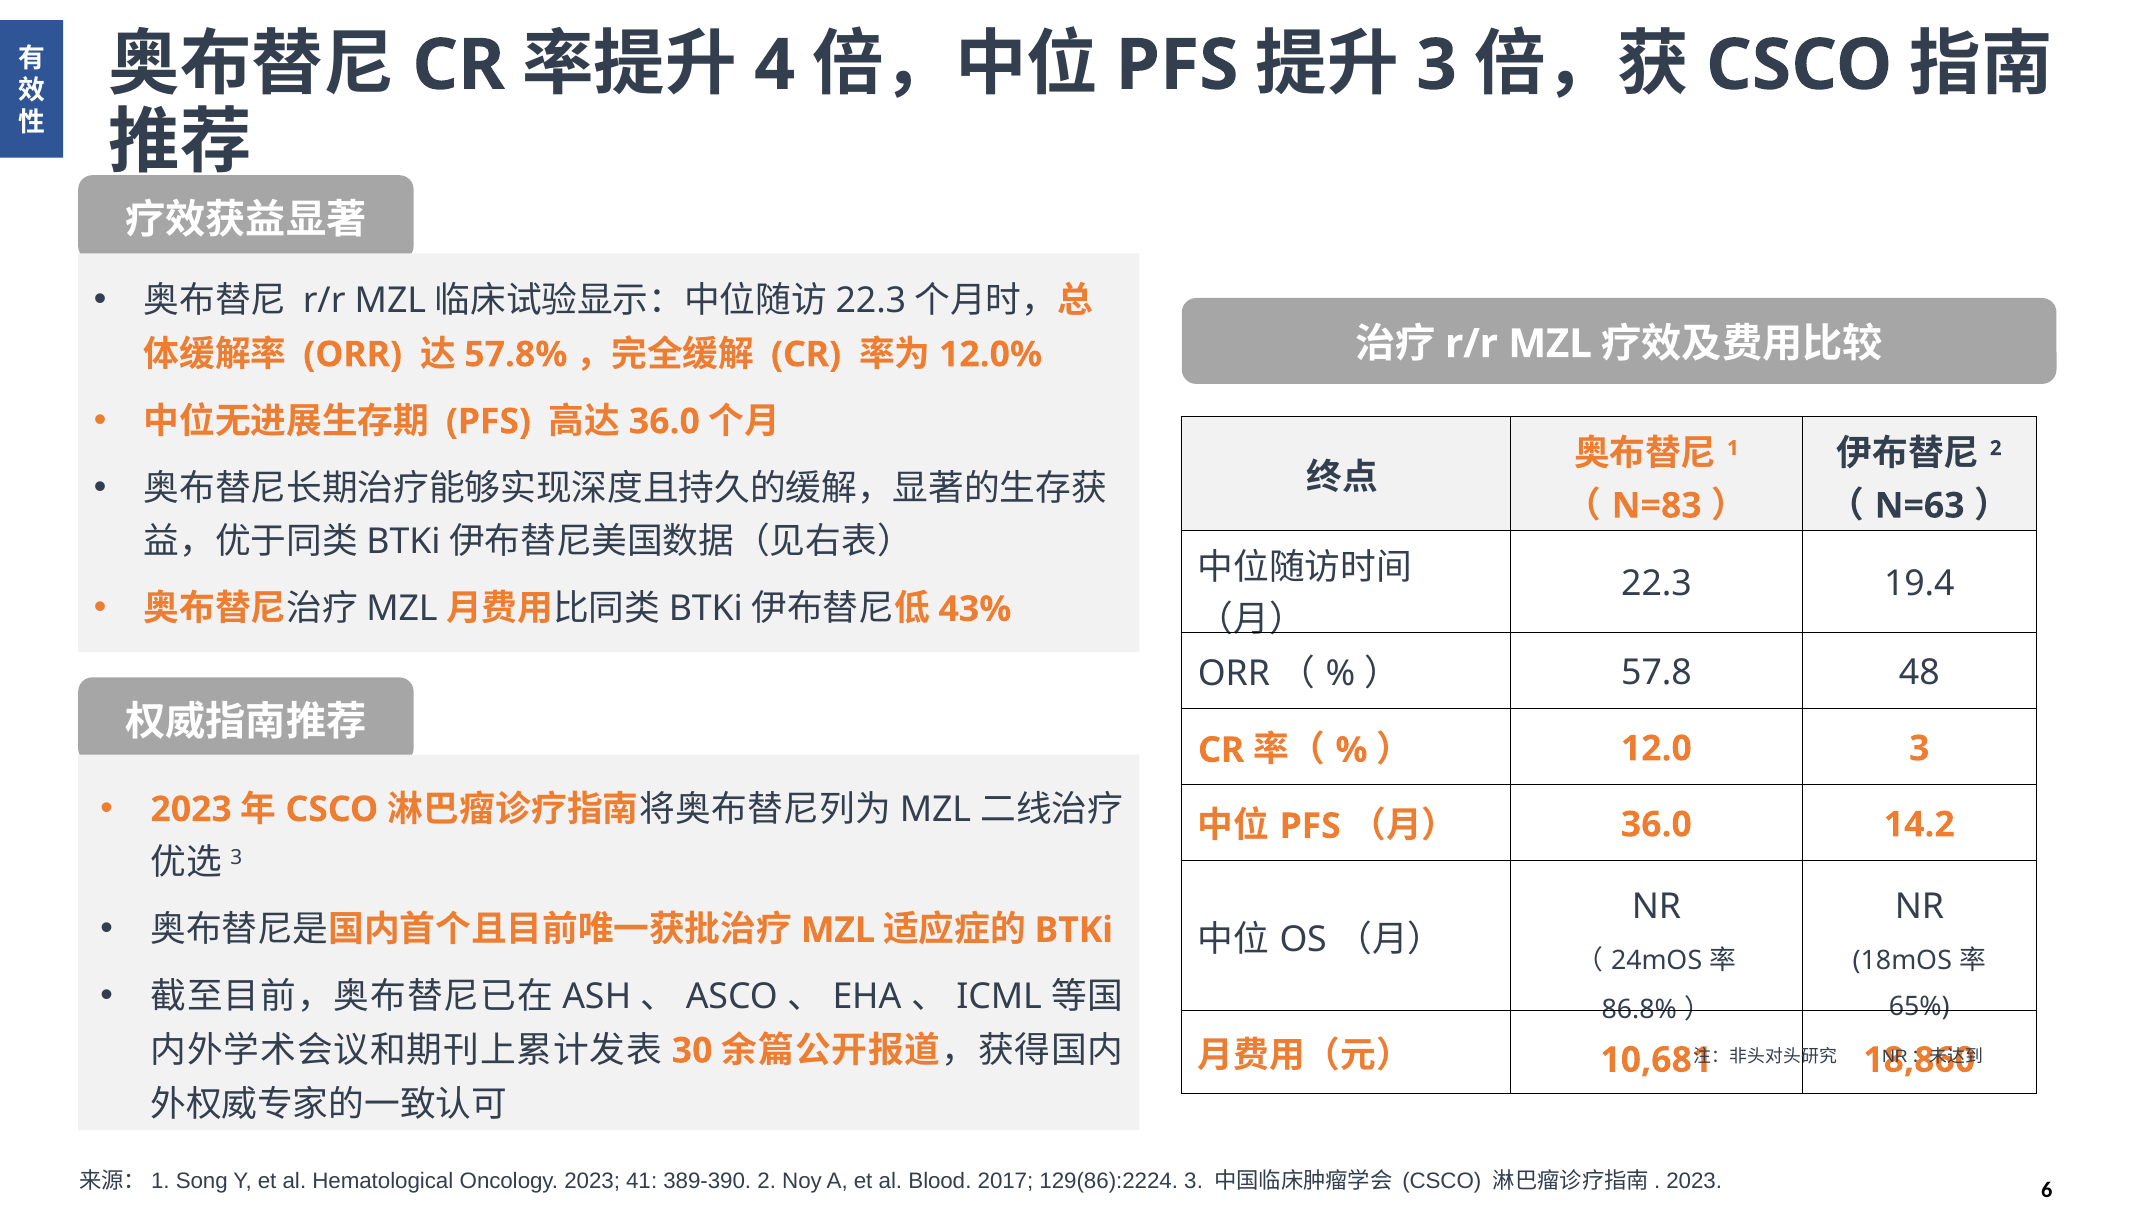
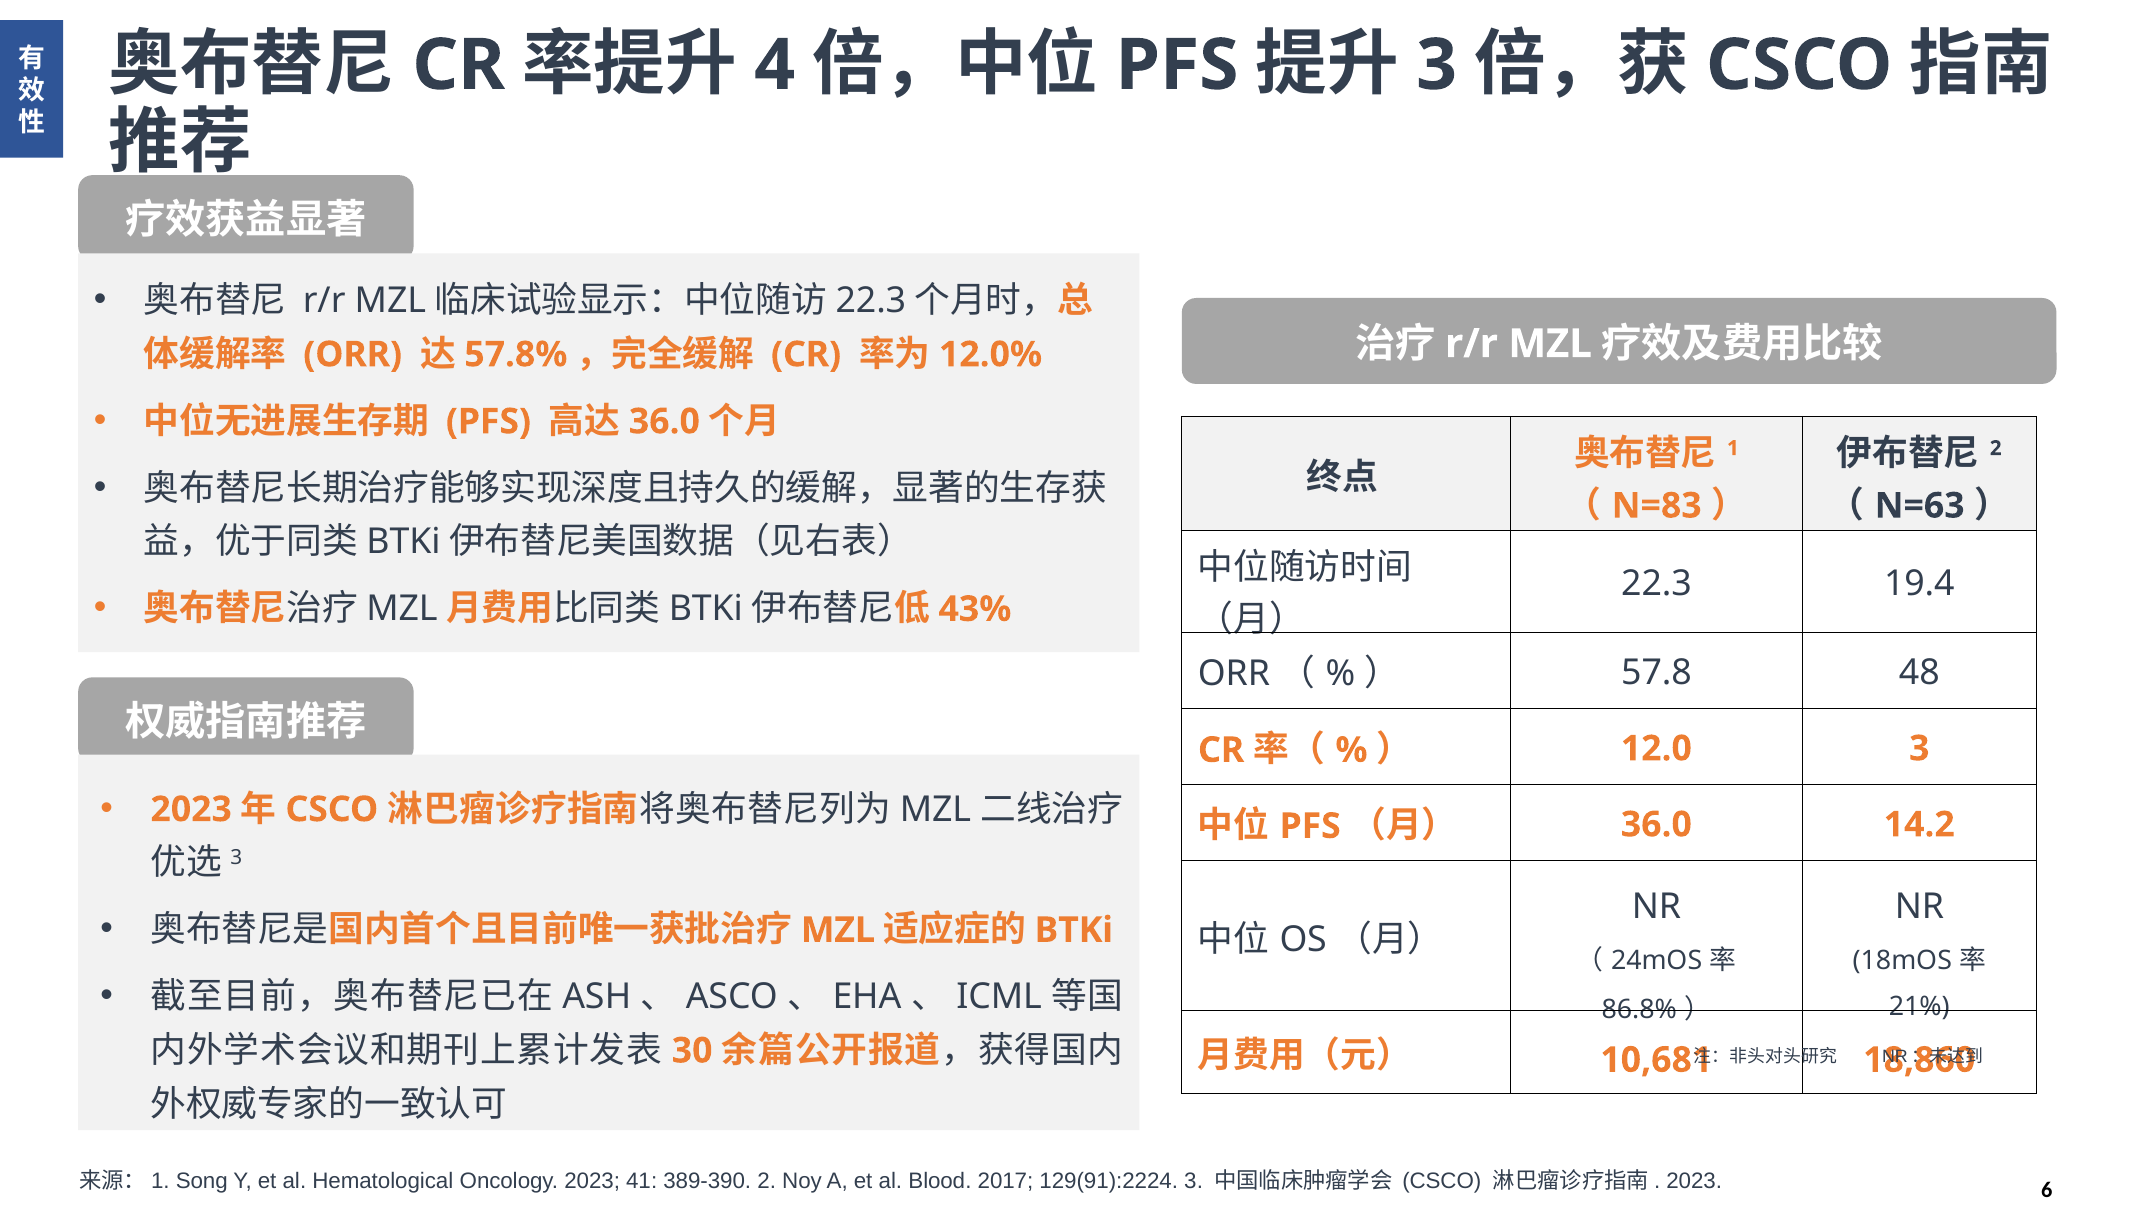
65%: 65% -> 21% (1919, 1006)
129(86):2224: 129(86):2224 -> 129(91):2224 (1109, 1181)
